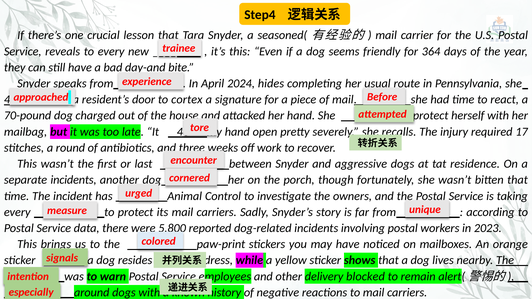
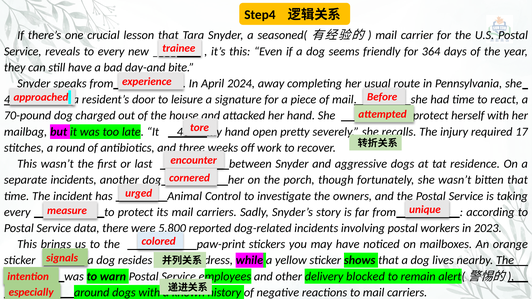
hides: hides -> away (271, 84)
cortex: cortex -> leisure (187, 100)
